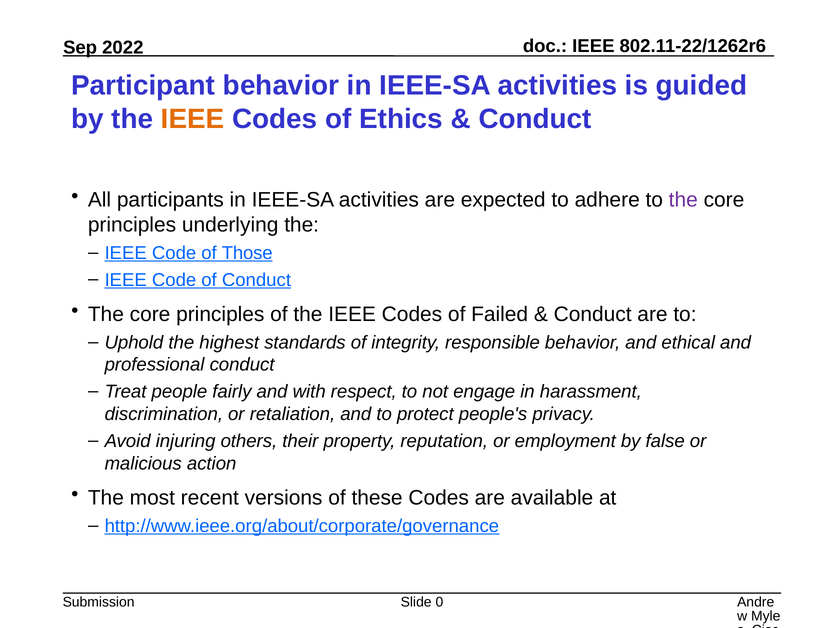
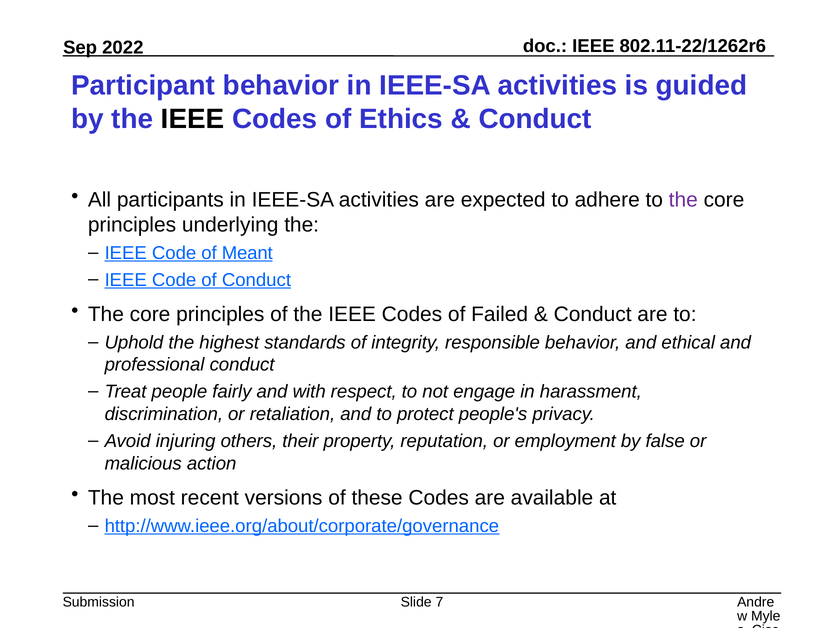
IEEE colour: orange -> black (193, 119)
Those: Those -> Meant (247, 253)
0: 0 -> 7 (439, 602)
